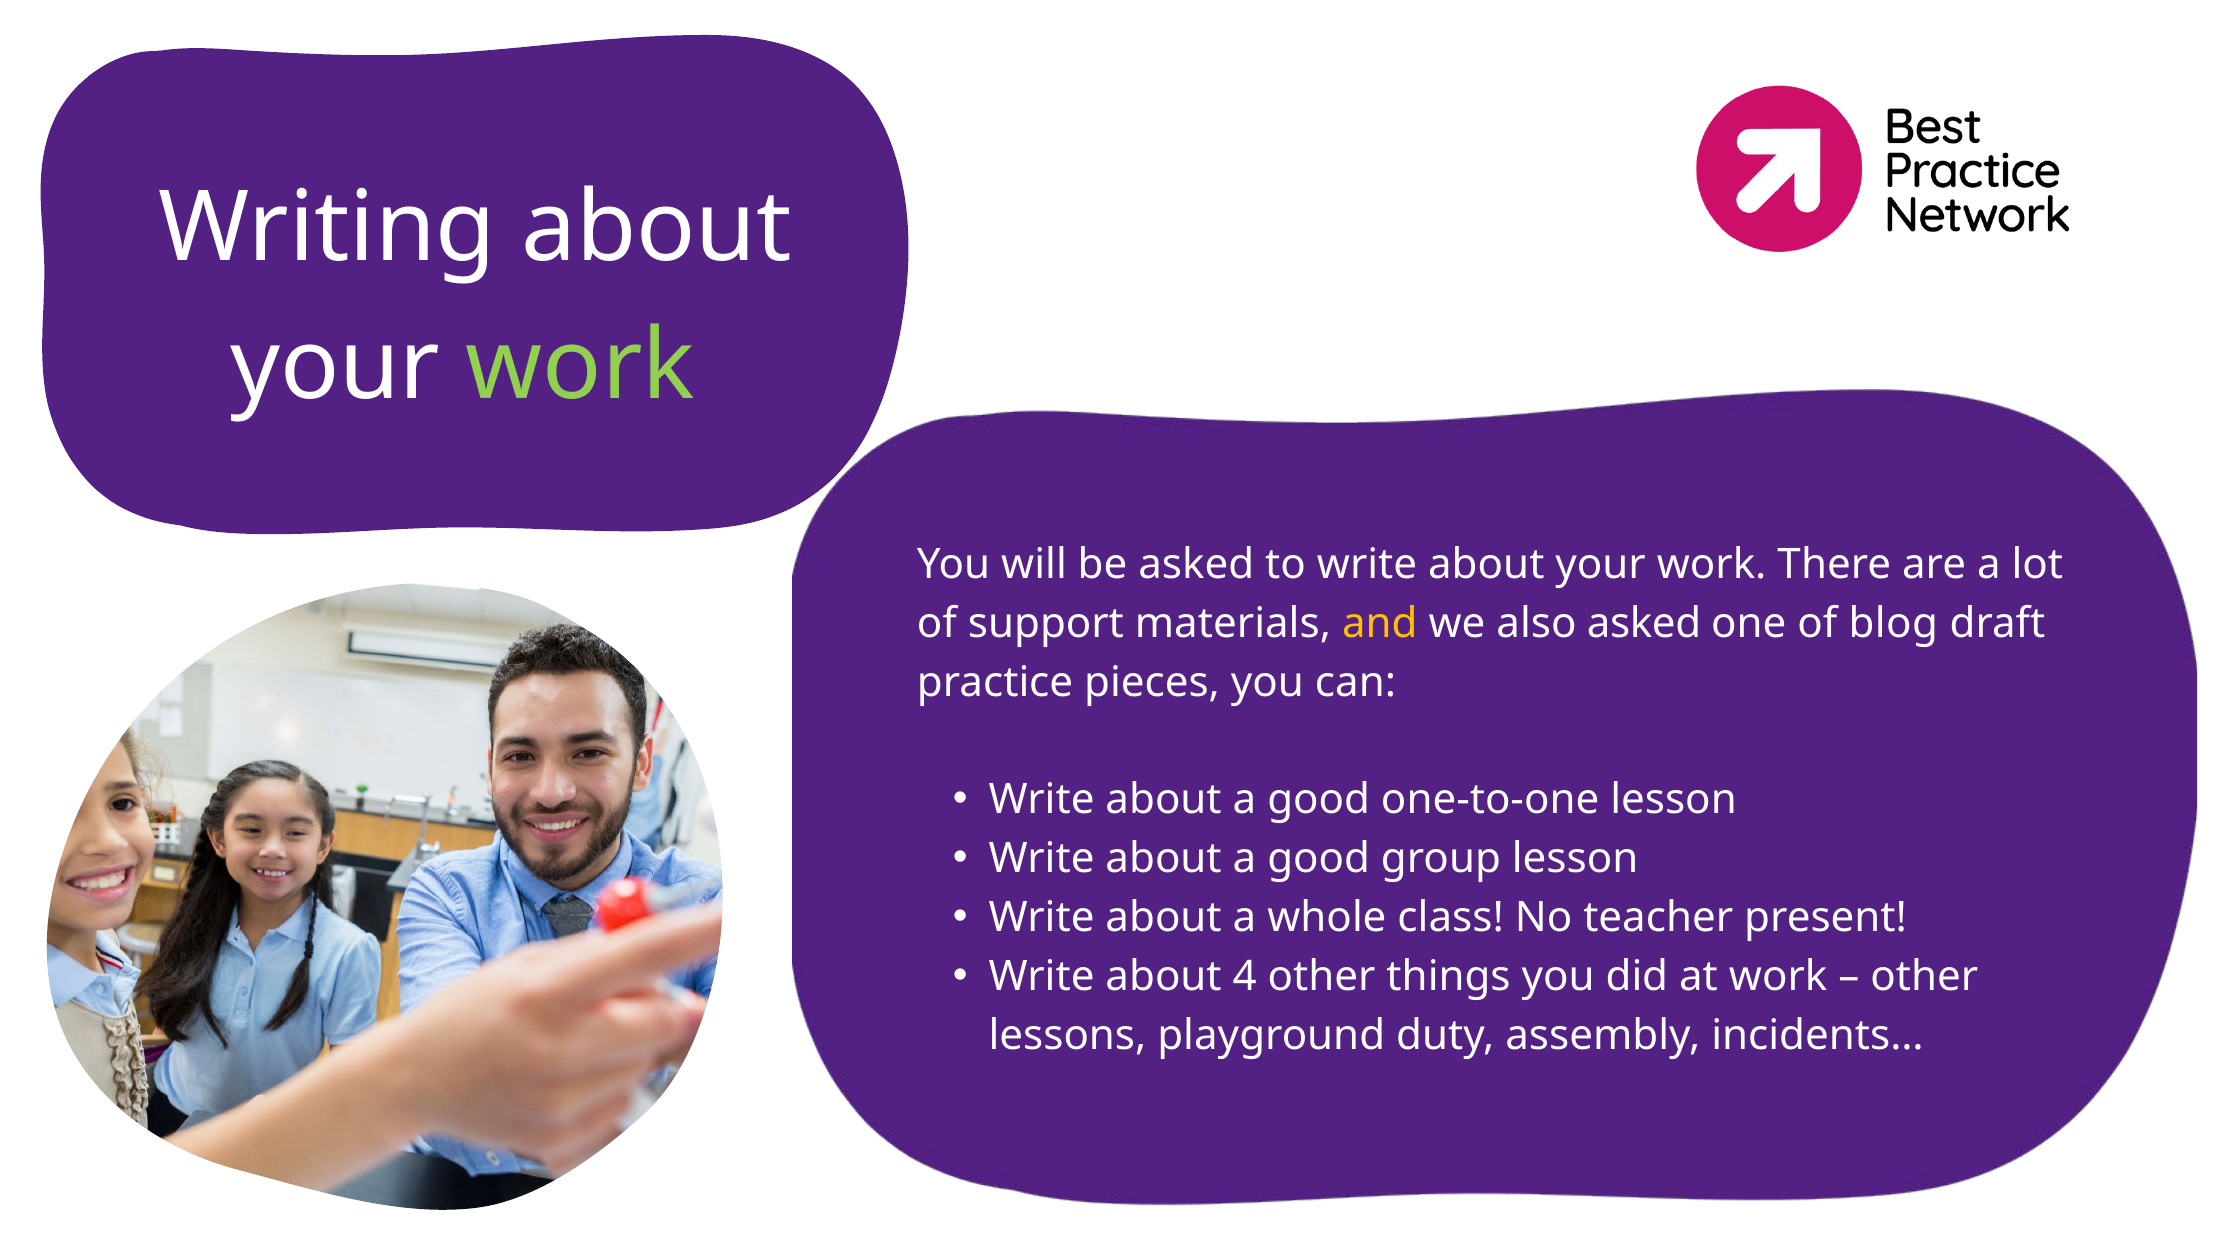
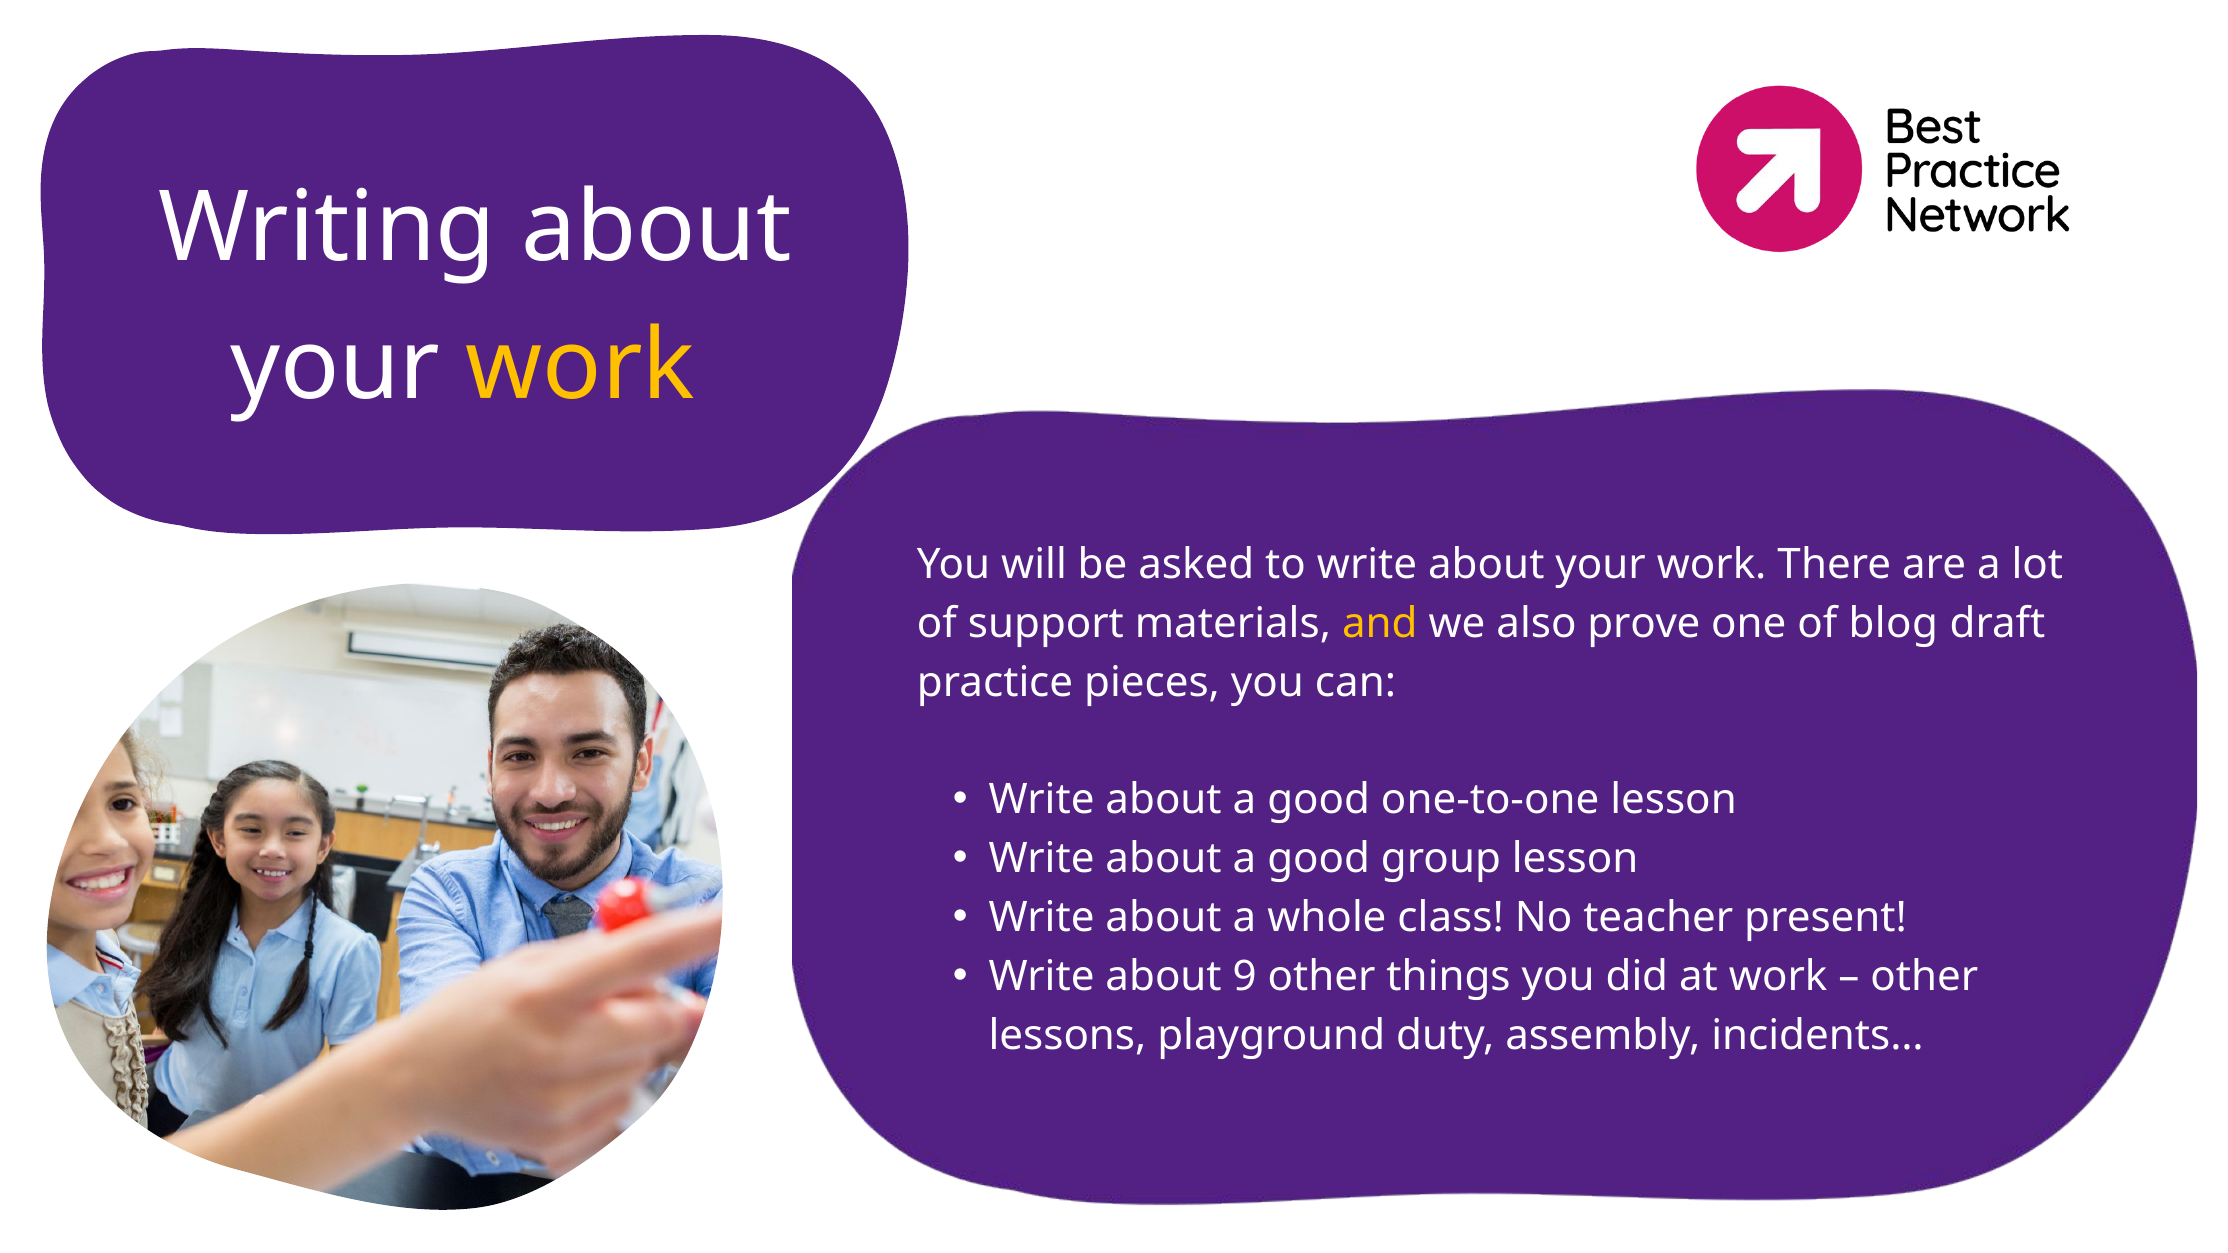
work colour: light green -> yellow (580, 366)
asked: asked -> prove (1644, 623)
4: 4 -> 9 (1245, 977)
